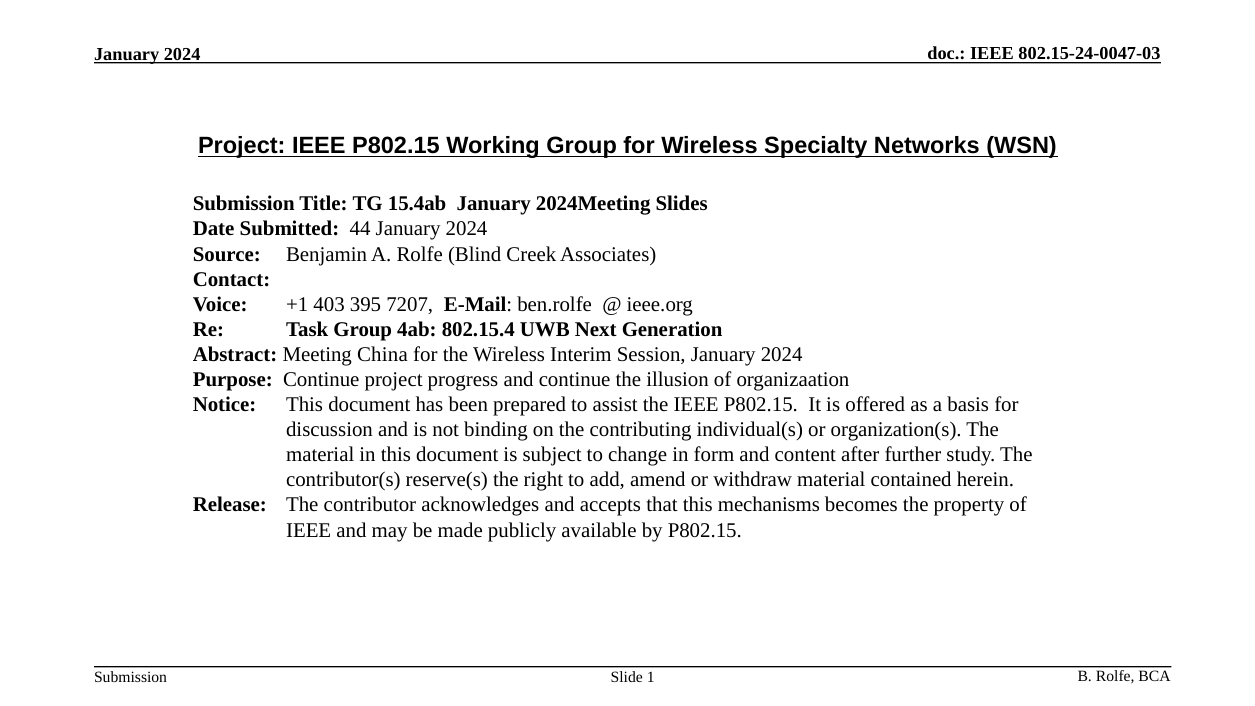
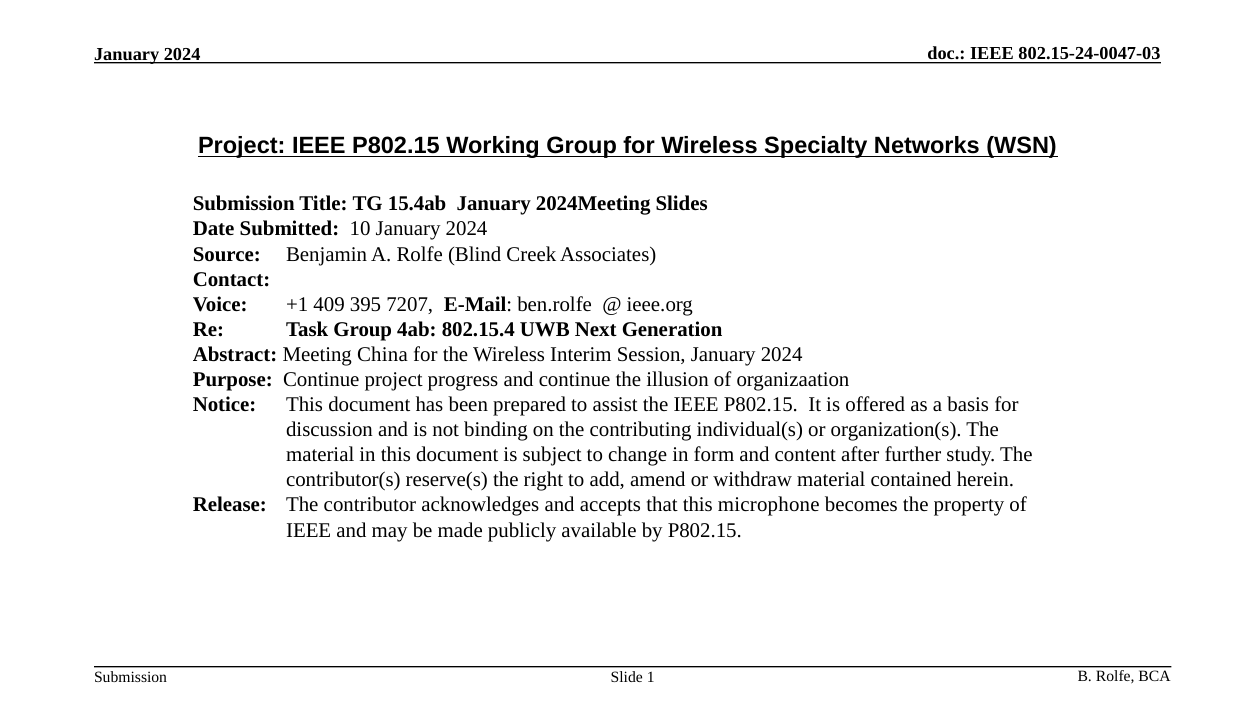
44: 44 -> 10 (360, 229)
403: 403 -> 409 (329, 304)
mechanisms: mechanisms -> microphone (769, 505)
